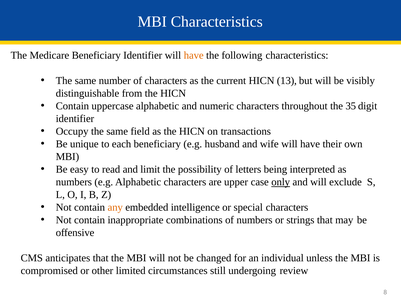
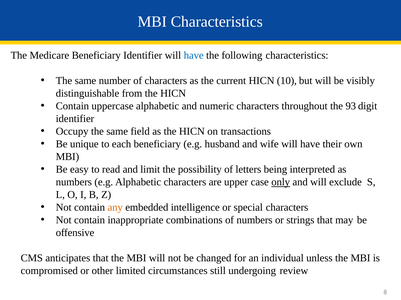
have colour: orange -> blue (194, 56)
13: 13 -> 10 (287, 81)
35: 35 -> 93 (351, 106)
